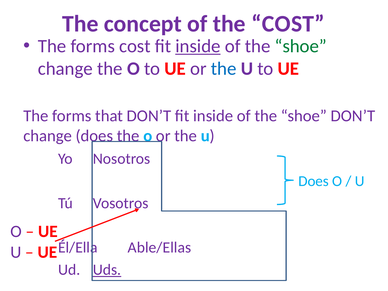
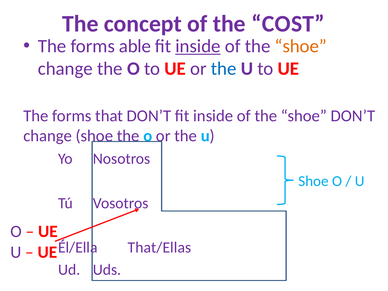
forms cost: cost -> able (135, 46)
shoe colour: green -> orange (301, 46)
change does: does -> shoe (94, 136)
Does: Does -> Shoe (314, 181)
Able/Ellas: Able/Ellas -> That/Ellas (159, 248)
Uds underline: present -> none (107, 270)
